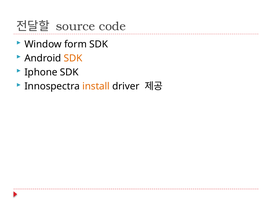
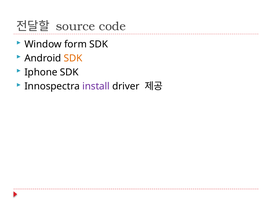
install colour: orange -> purple (96, 86)
